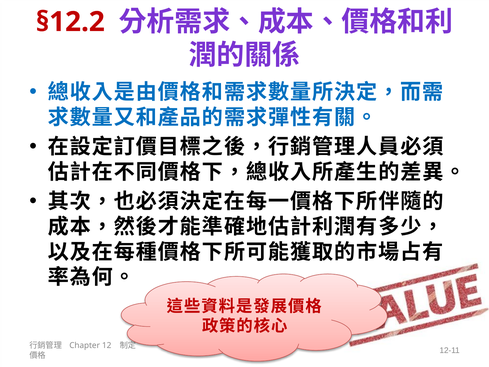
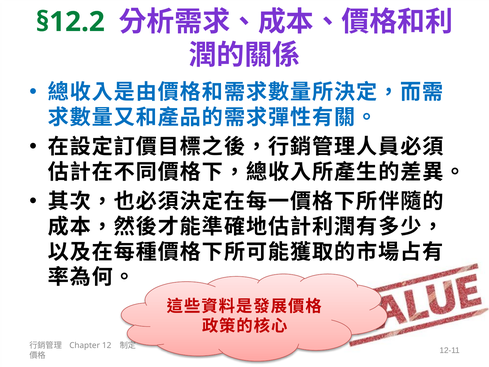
§12.2 colour: red -> green (70, 22)
